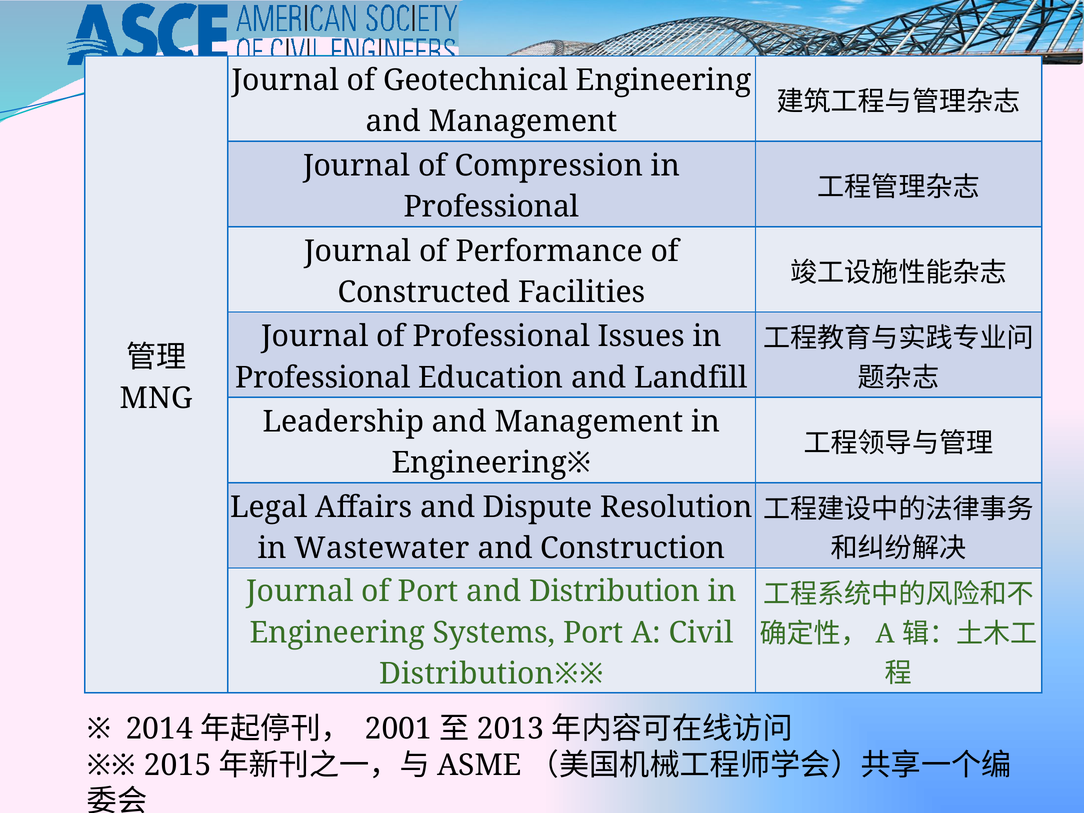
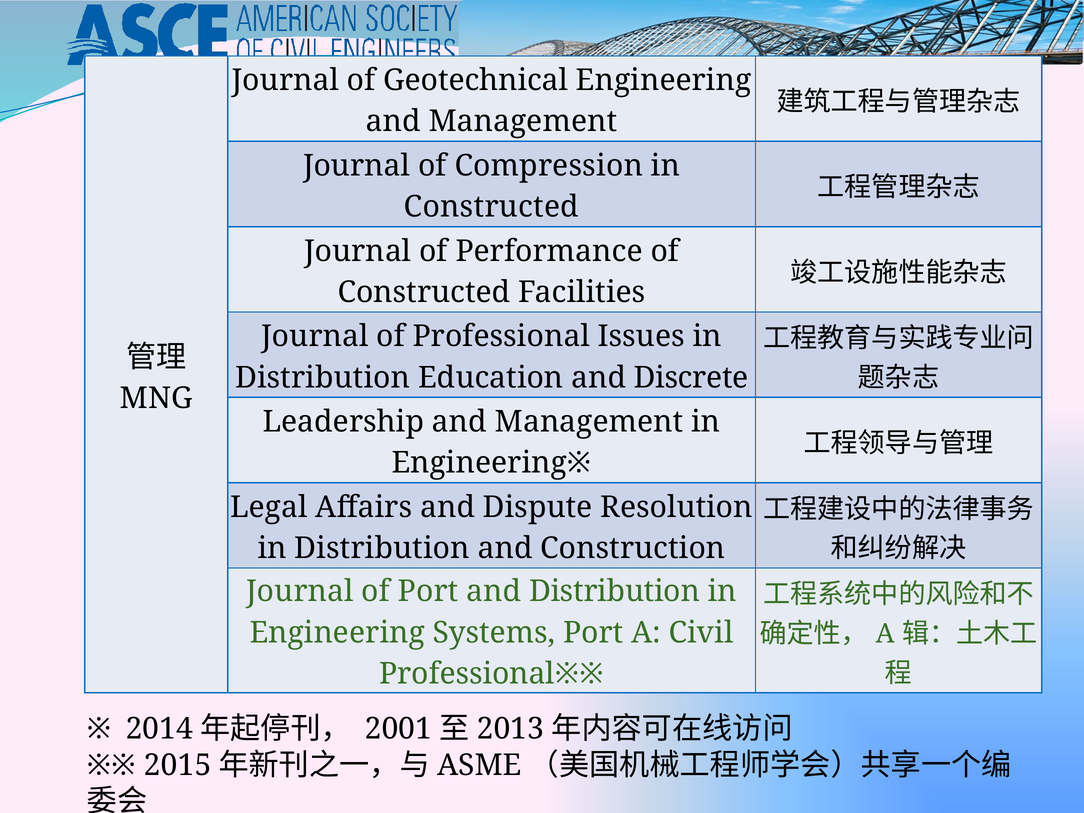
Professional: Professional -> Constructed (491, 207)
Professional: Professional -> Distribution (323, 378)
Landfill: Landfill -> Discrete (691, 378)
Wastewater: Wastewater -> Distribution (382, 548)
Distribution※※: Distribution※※ -> Professional※※ (492, 674)
